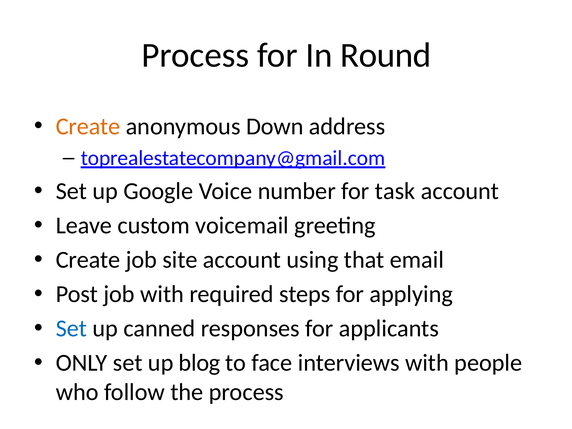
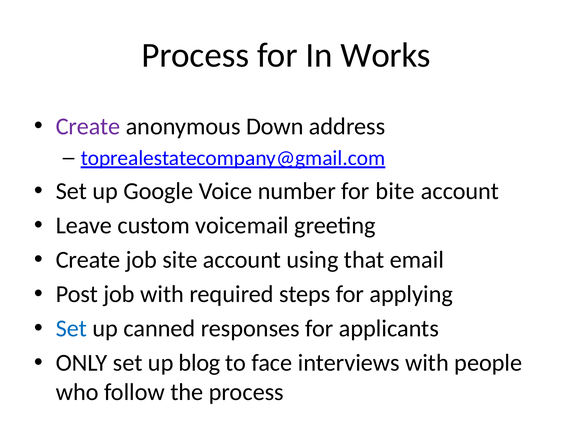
Round: Round -> Works (386, 55)
Create colour: orange -> purple (88, 126)
task: task -> bite (395, 191)
